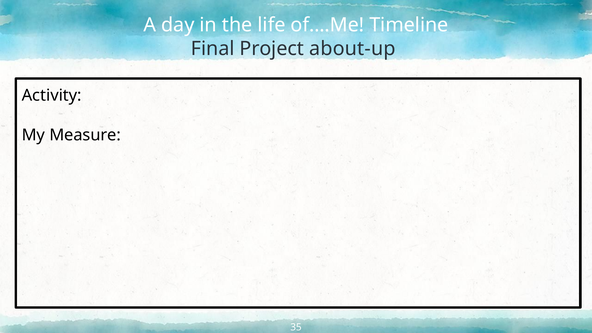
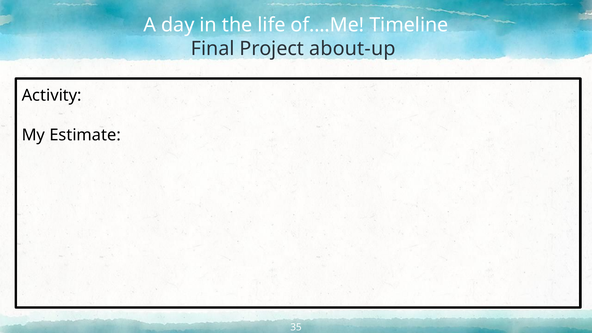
Measure: Measure -> Estimate (85, 135)
